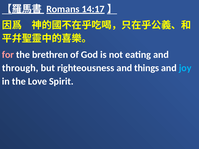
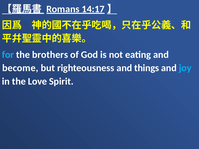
for colour: pink -> light blue (8, 55)
brethren: brethren -> brothers (50, 55)
through: through -> become (20, 68)
